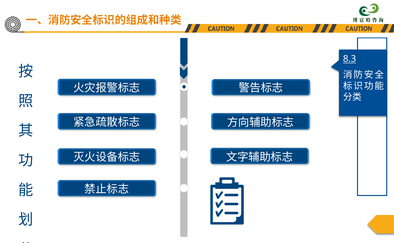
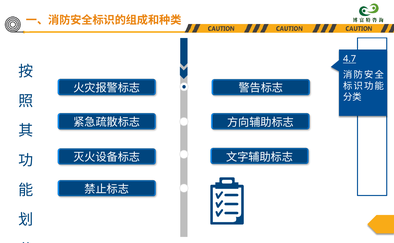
8.3: 8.3 -> 4.7 (350, 59)
